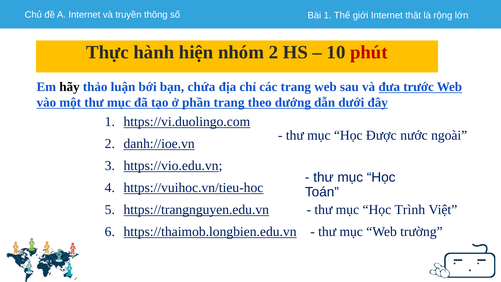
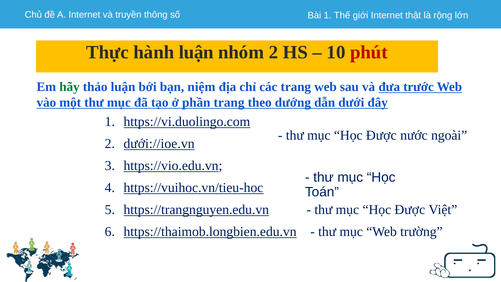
hành hiện: hiện -> luận (196, 52)
hãy colour: black -> green (70, 87)
chứa: chứa -> niệm (201, 87)
danh://ioe.vn: danh://ioe.vn -> dưới://ioe.vn (159, 144)
Trình: Trình -> Được (410, 209)
